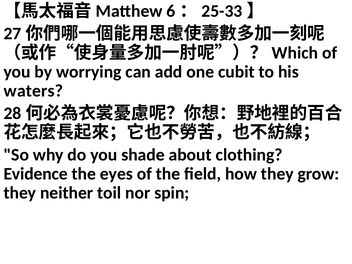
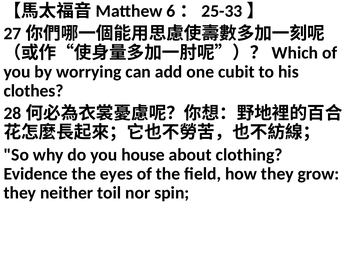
waters: waters -> clothes (33, 91)
shade: shade -> house (143, 155)
